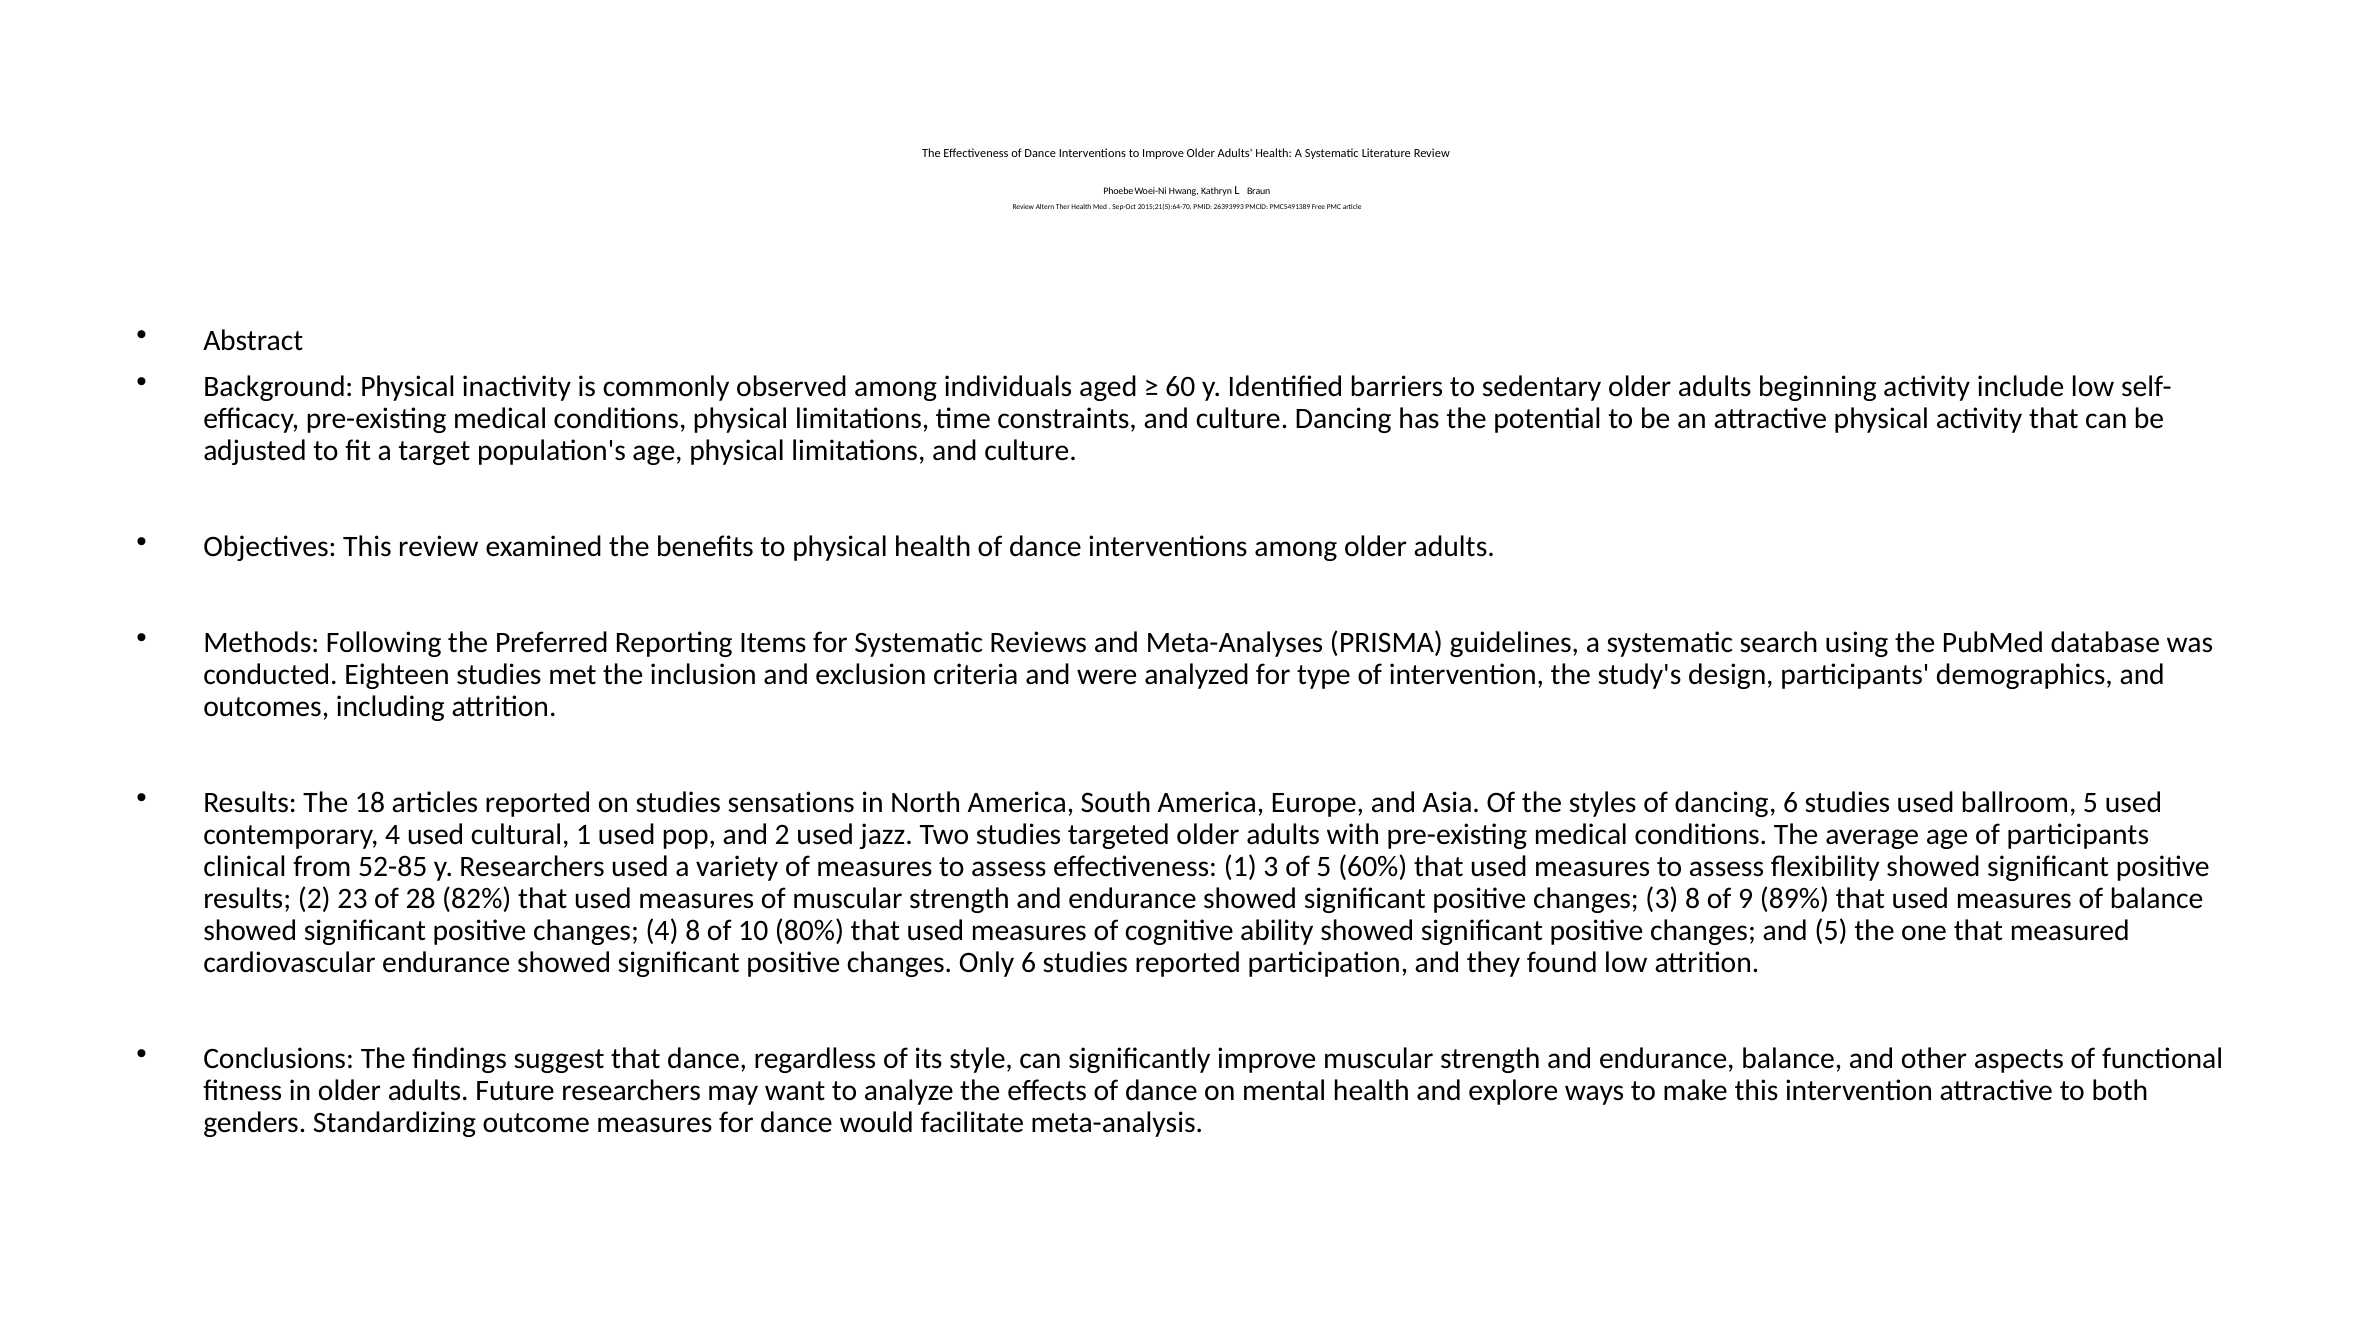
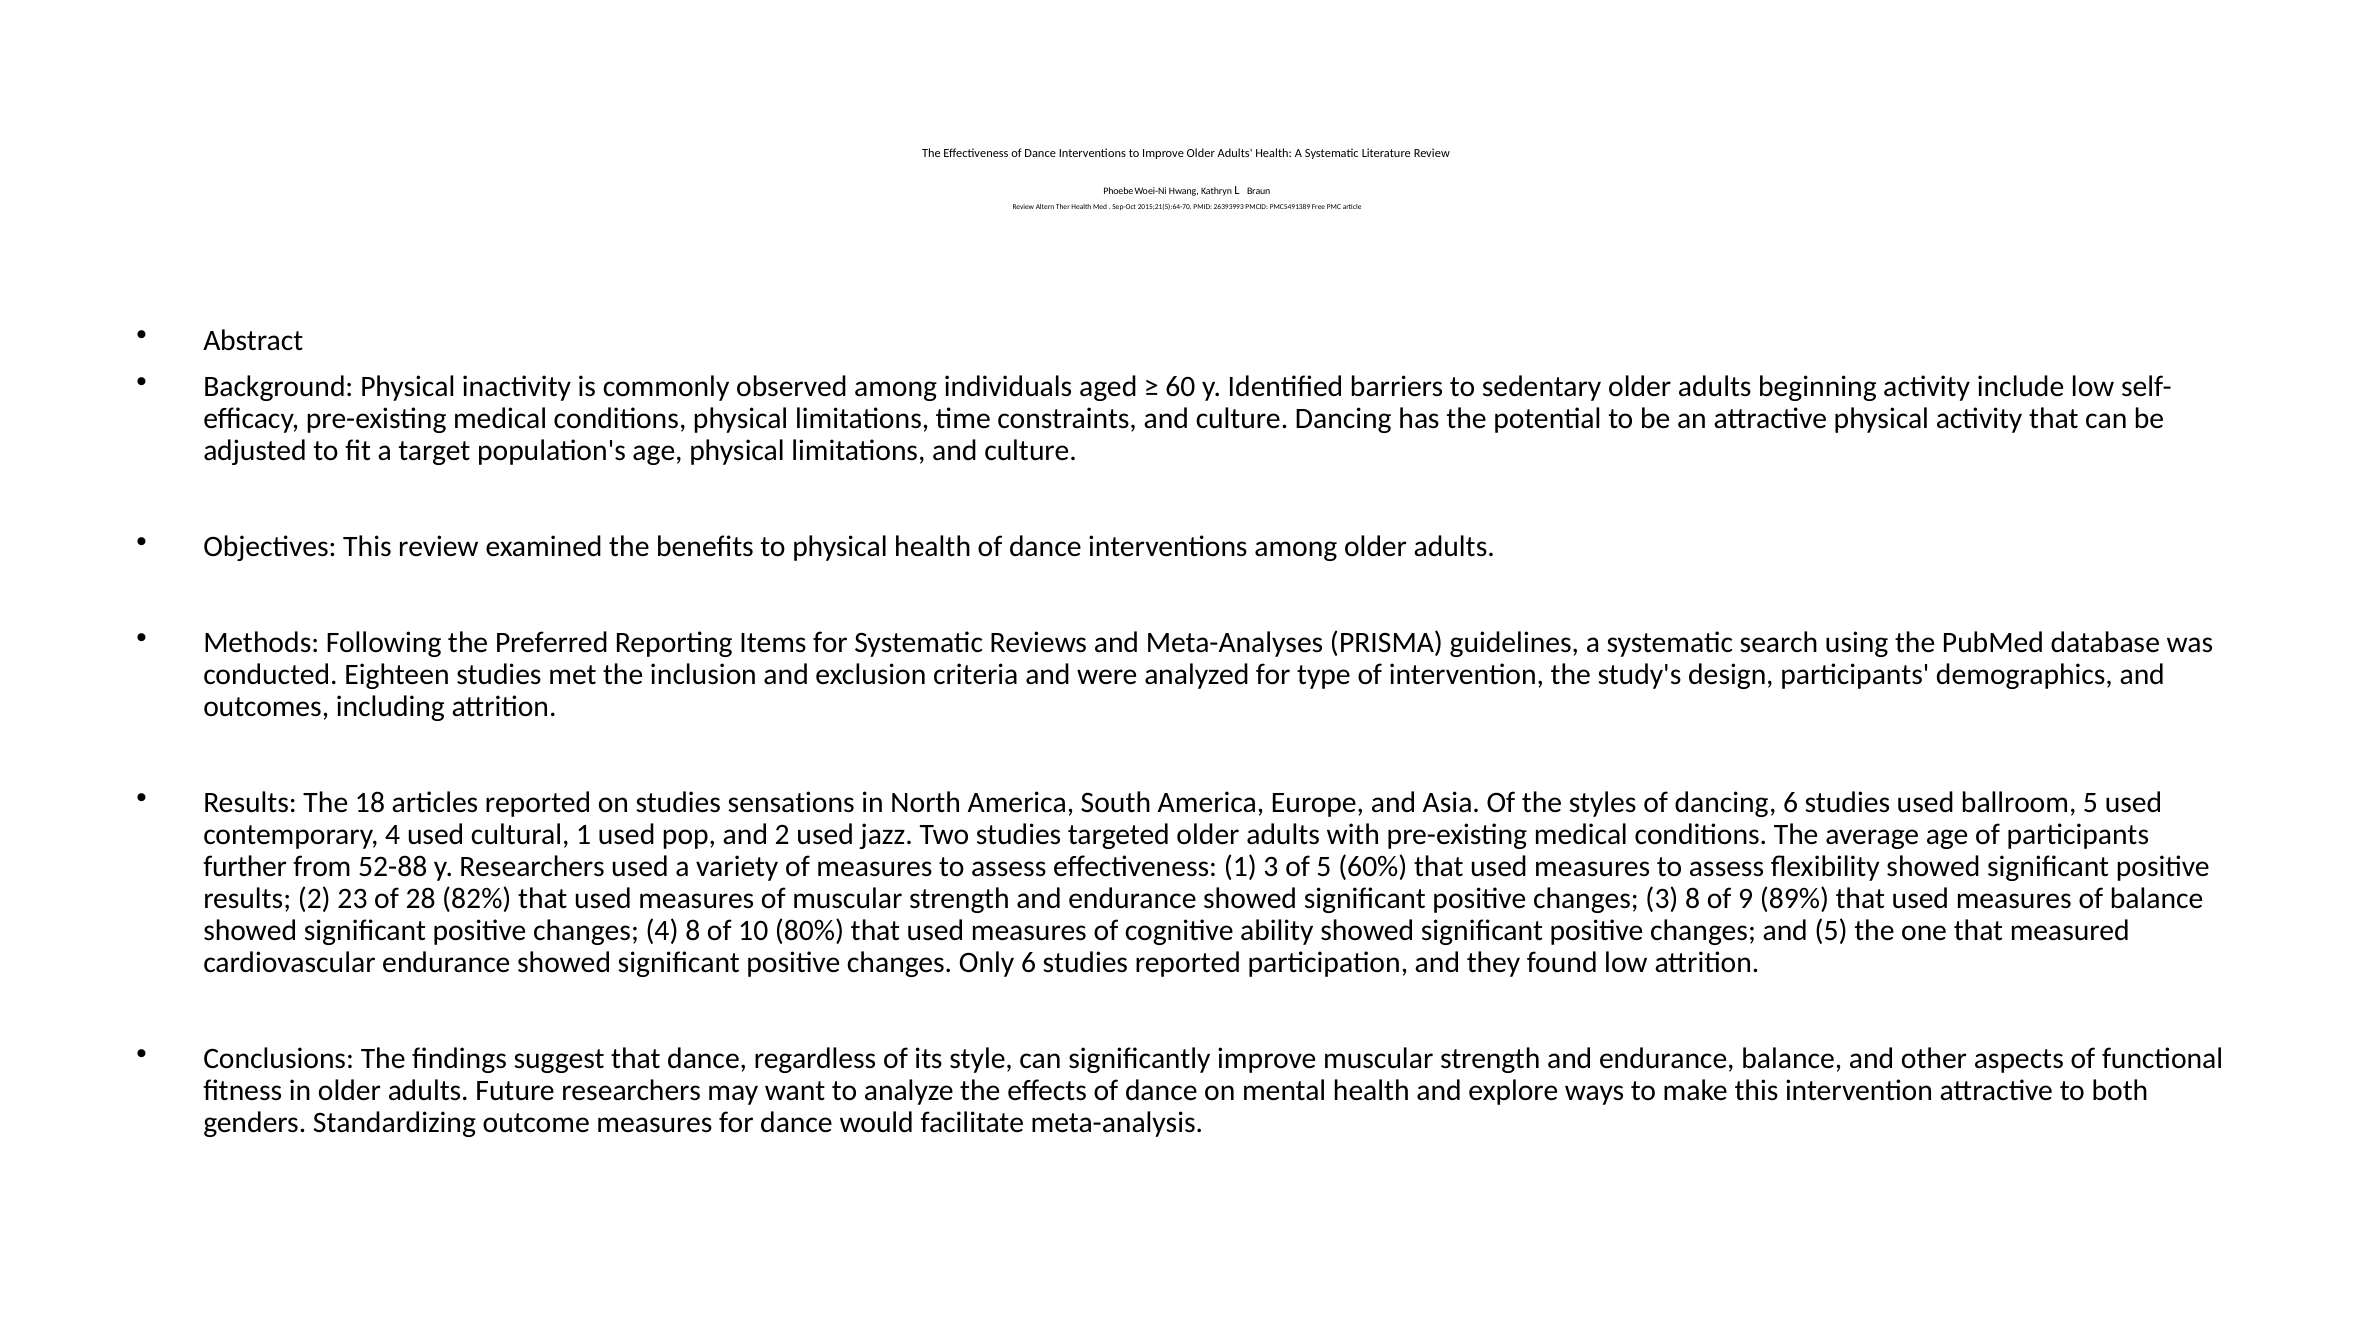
clinical: clinical -> further (245, 867)
52-85: 52-85 -> 52-88 (393, 867)
